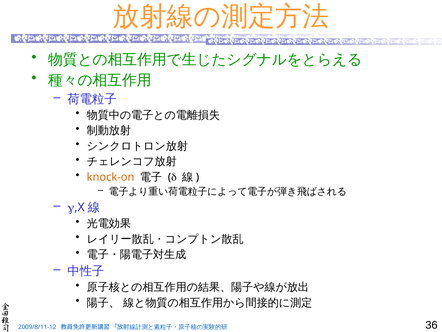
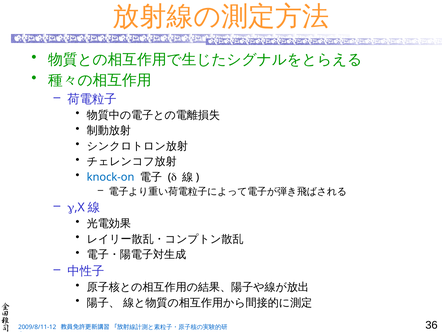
knock-on colour: orange -> blue (111, 177)
